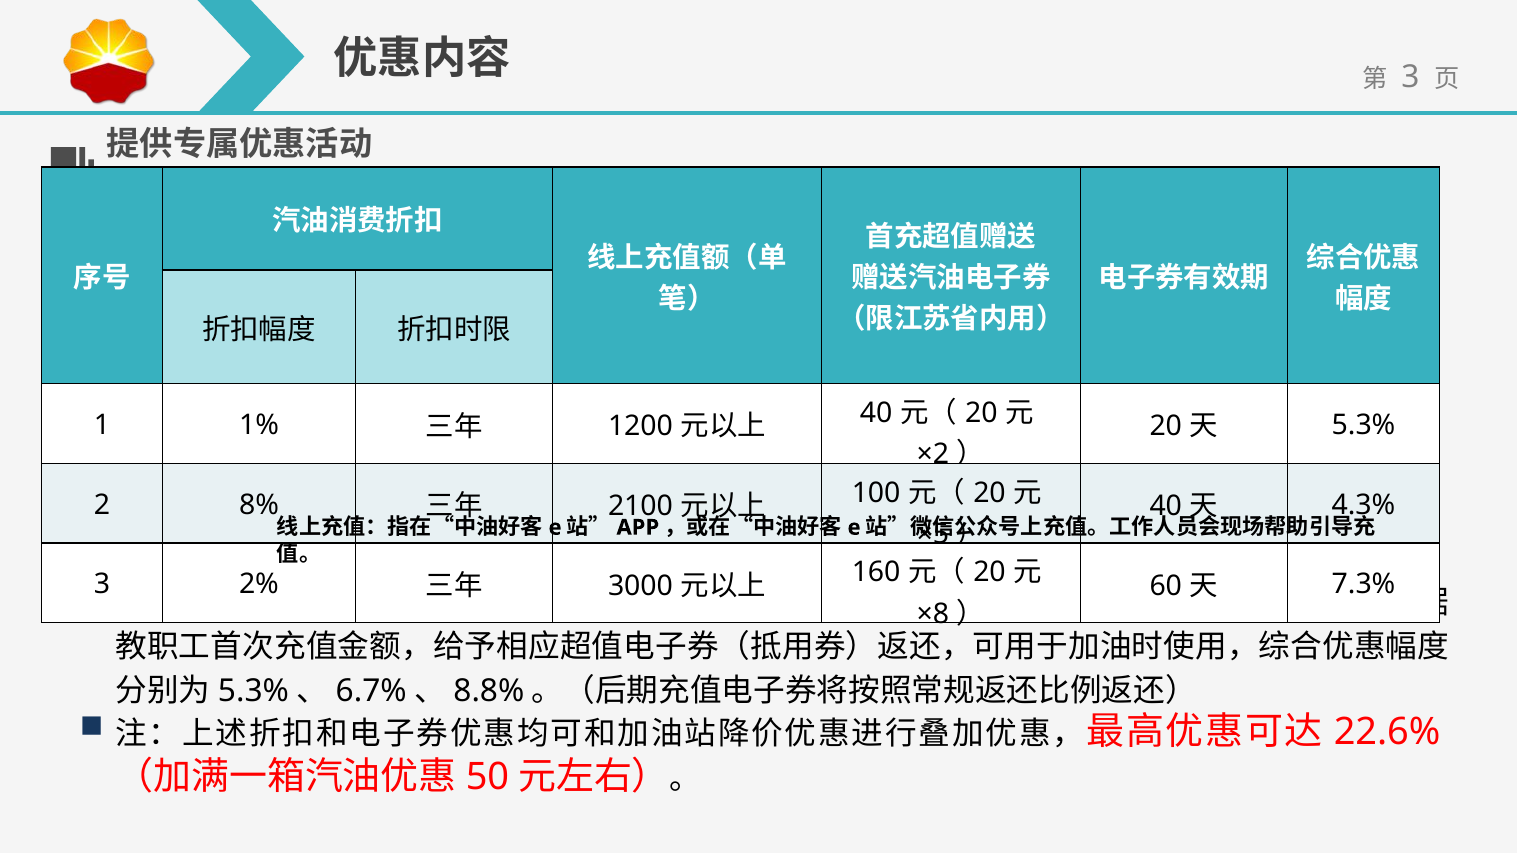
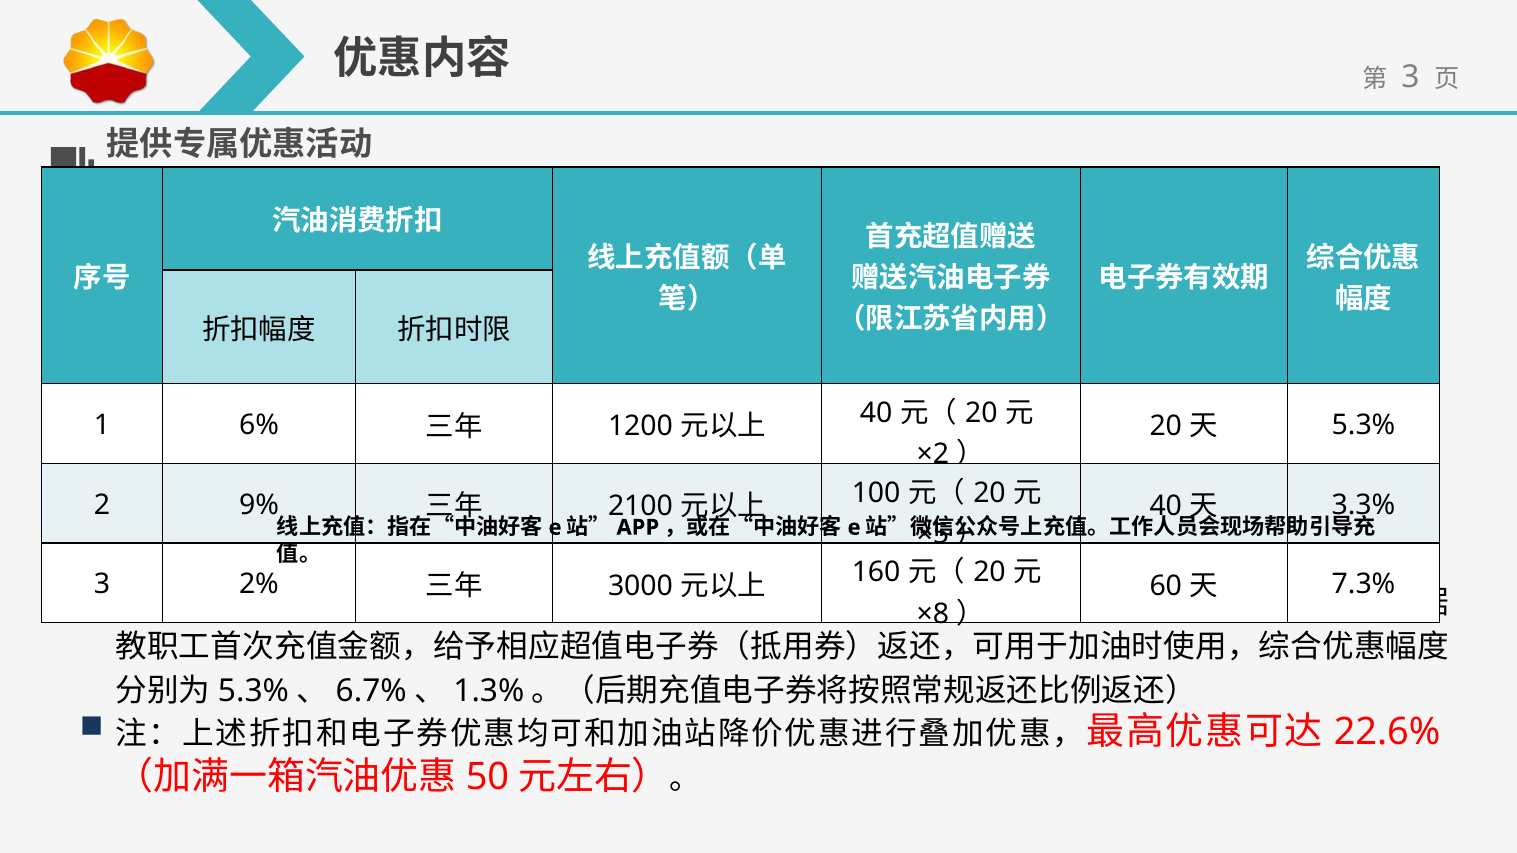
1%: 1% -> 6% (259, 425)
8%: 8% -> 9% (259, 505)
4.3%: 4.3% -> 3.3% (1363, 505)
8.8%: 8.8% -> 1.3% (489, 692)
